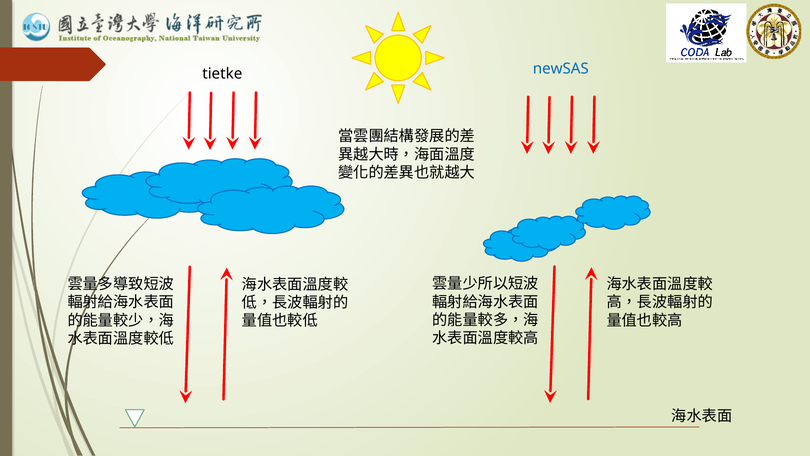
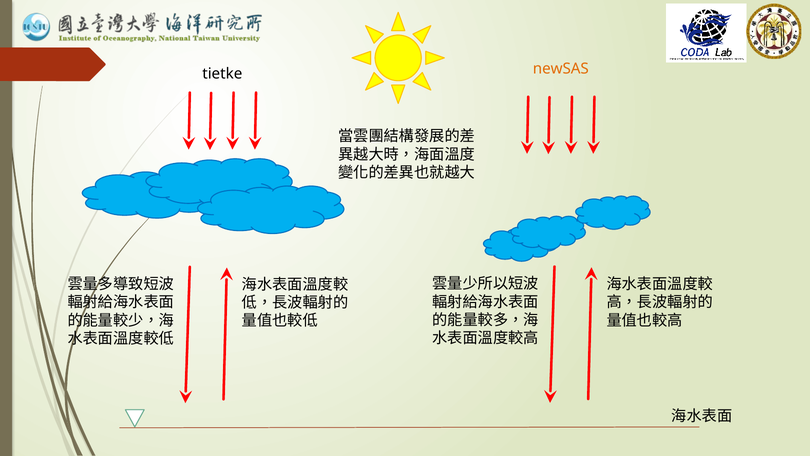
newSAS colour: blue -> orange (561, 69)
